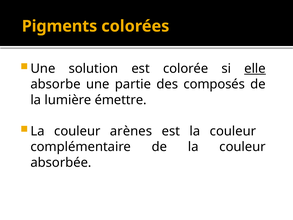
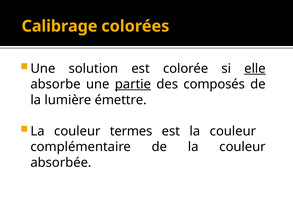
Pigments: Pigments -> Calibrage (59, 26)
partie underline: none -> present (133, 84)
arènes: arènes -> termes (131, 131)
